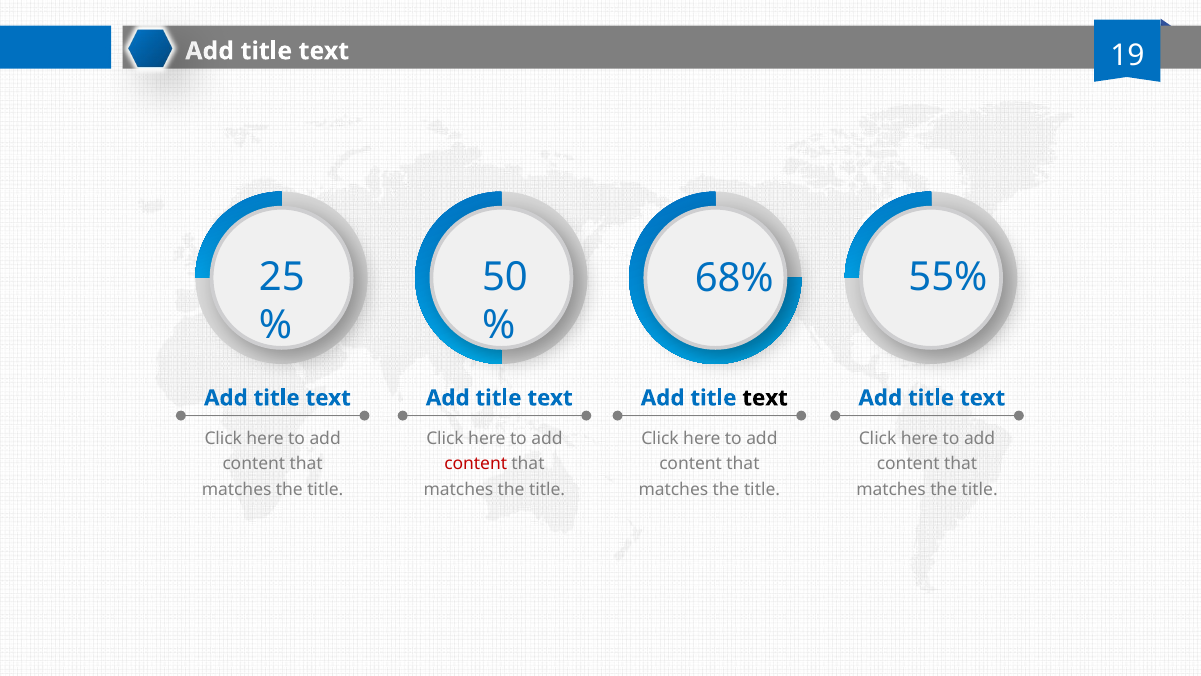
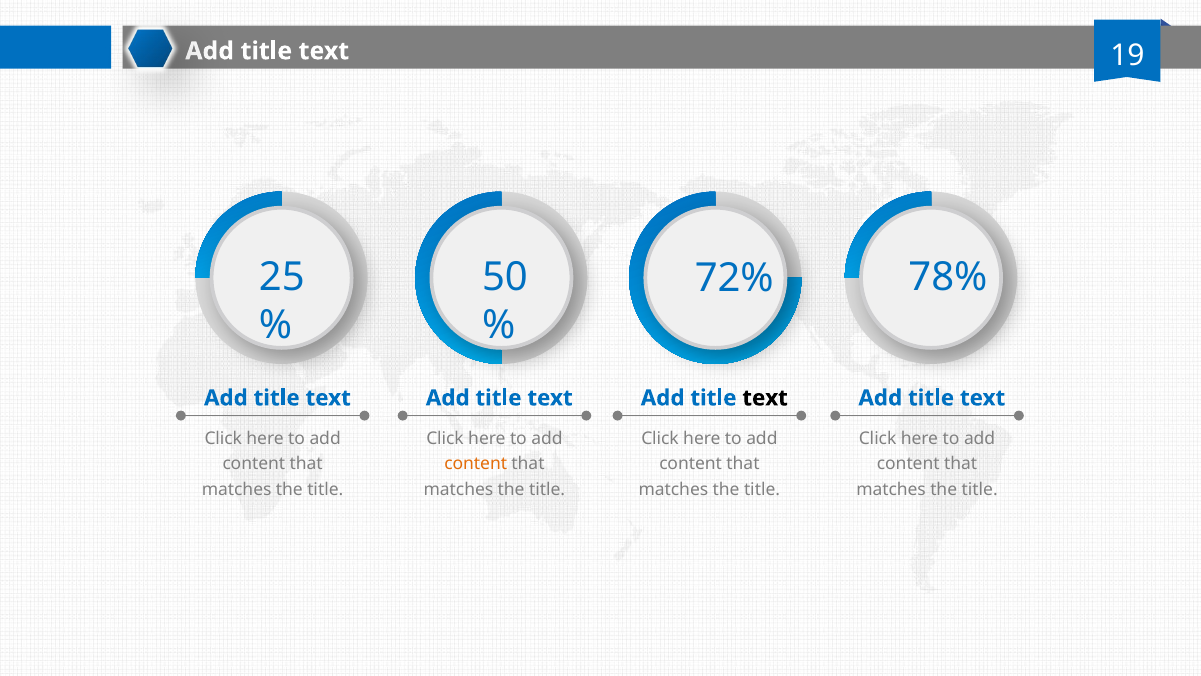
55%: 55% -> 78% (948, 278)
68%: 68% -> 72% (734, 278)
content colour: red -> orange (476, 464)
